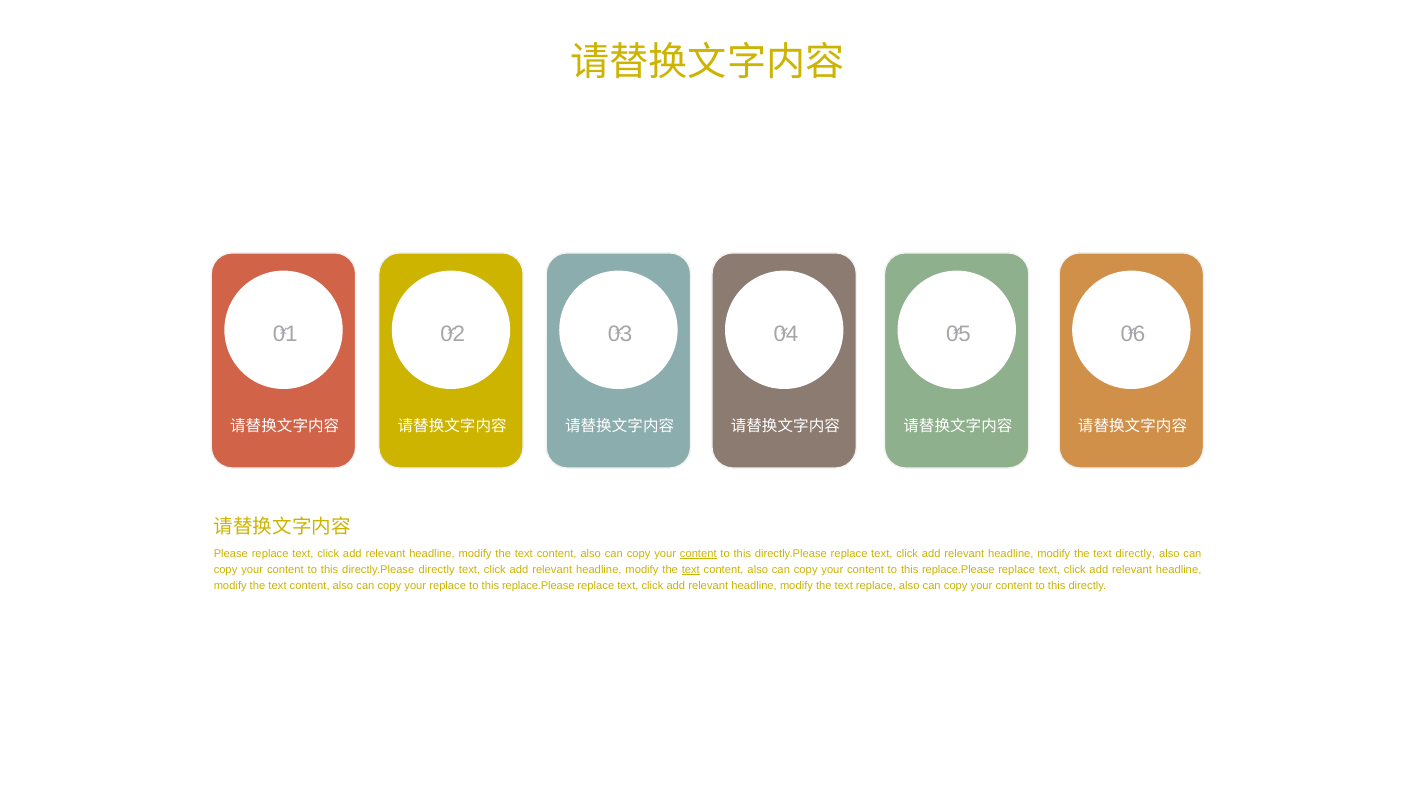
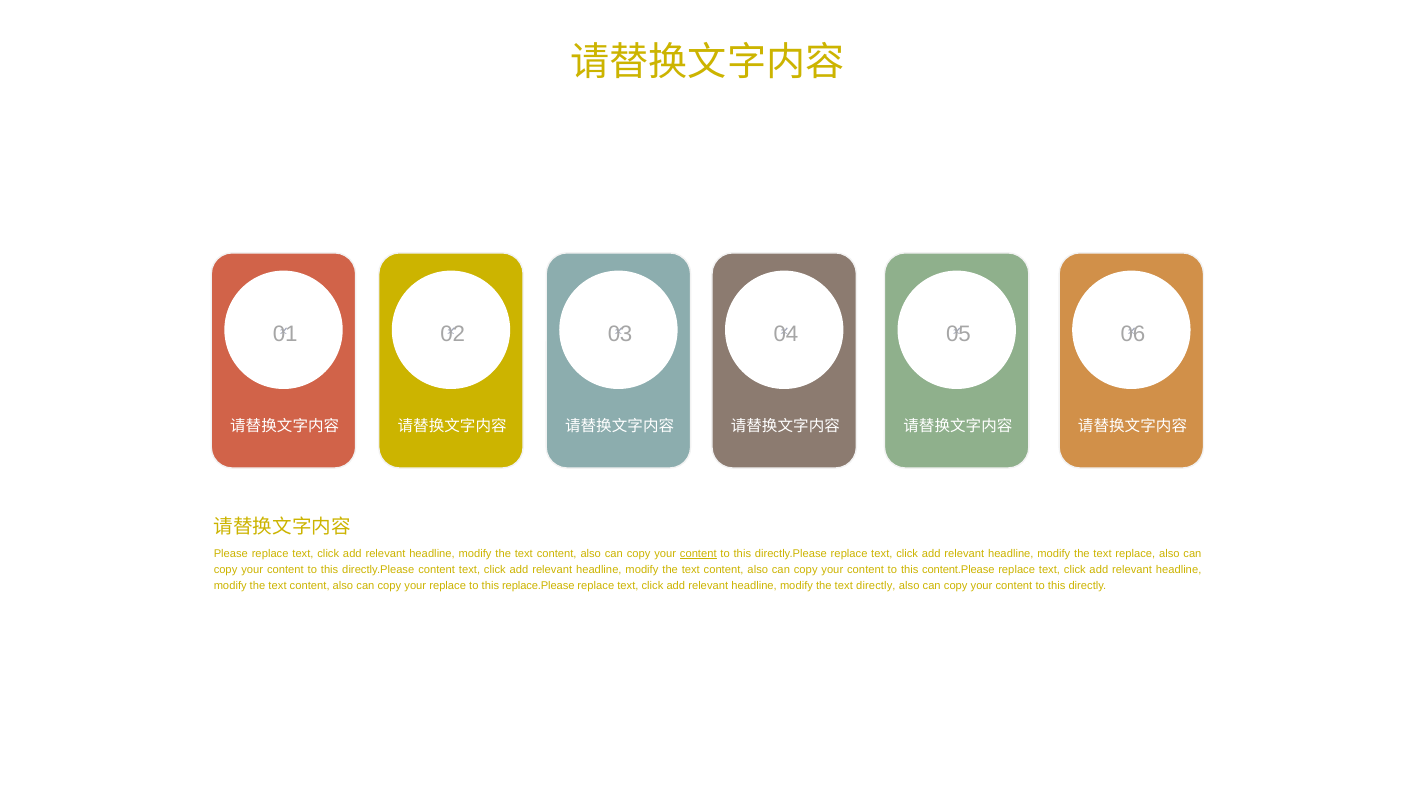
text directly: directly -> replace (1135, 554)
directly.Please directly: directly -> content (437, 570)
text underline: present -> none (691, 570)
content to this replace.Please: replace.Please -> content.Please (958, 570)
text replace: replace -> directly (876, 586)
